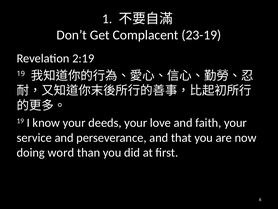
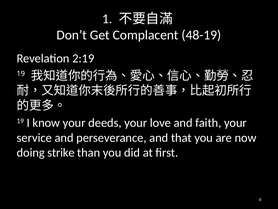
23-19: 23-19 -> 48-19 (201, 35)
word: word -> strike (61, 152)
